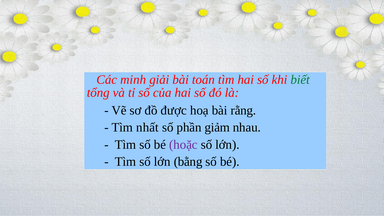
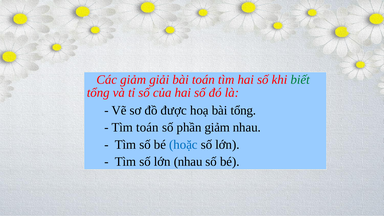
Các minh: minh -> giảm (133, 80)
bài rằng: rằng -> tổng (243, 110)
Tìm nhất: nhất -> toán (147, 127)
hoặc colour: purple -> blue (183, 145)
lớn bằng: bằng -> nhau (188, 162)
